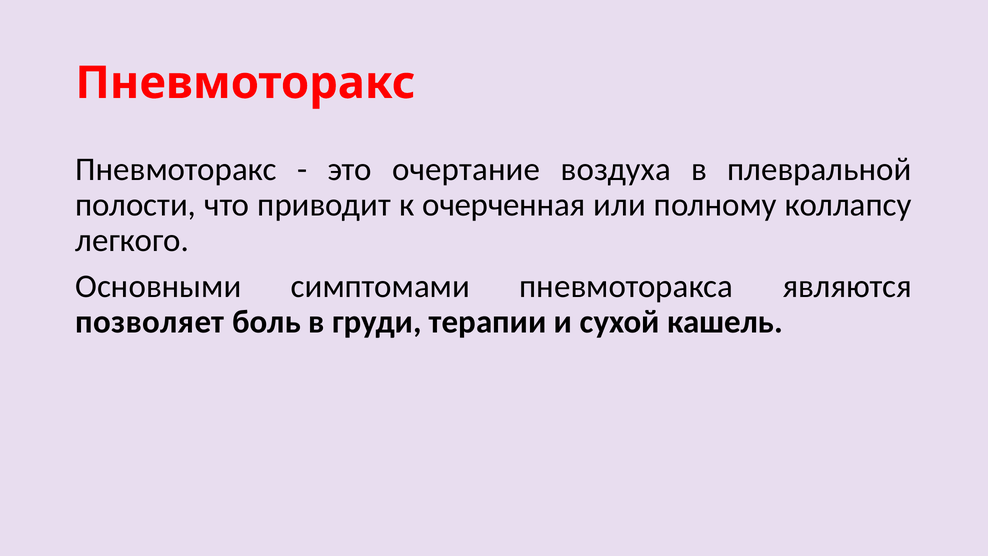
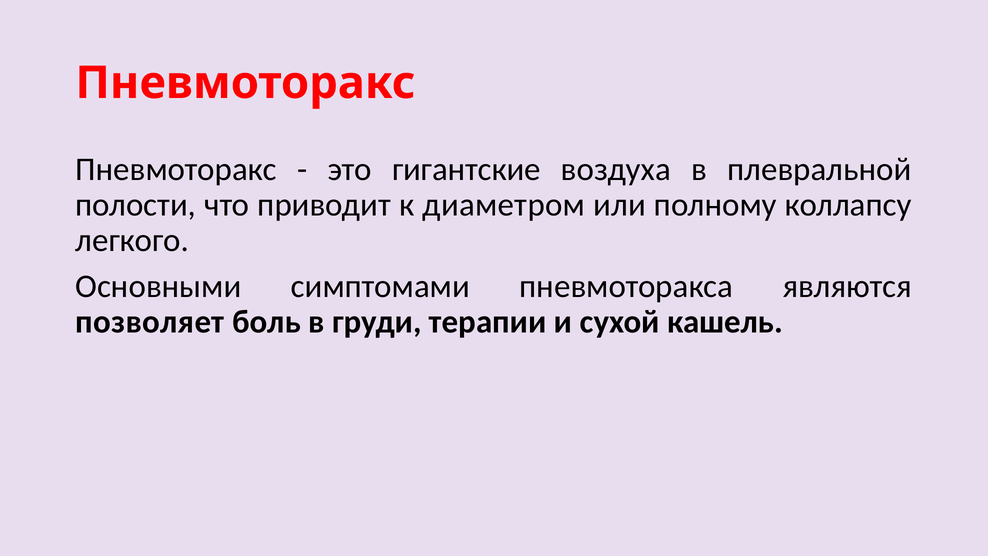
очертание: очертание -> гигантские (466, 169)
очерченная: очерченная -> диаметром (504, 205)
